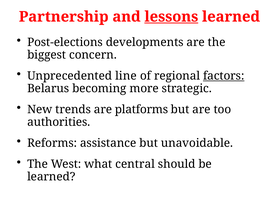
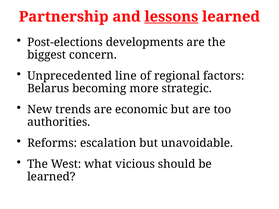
factors underline: present -> none (224, 76)
platforms: platforms -> economic (142, 110)
assistance: assistance -> escalation (108, 143)
central: central -> vicious (135, 164)
